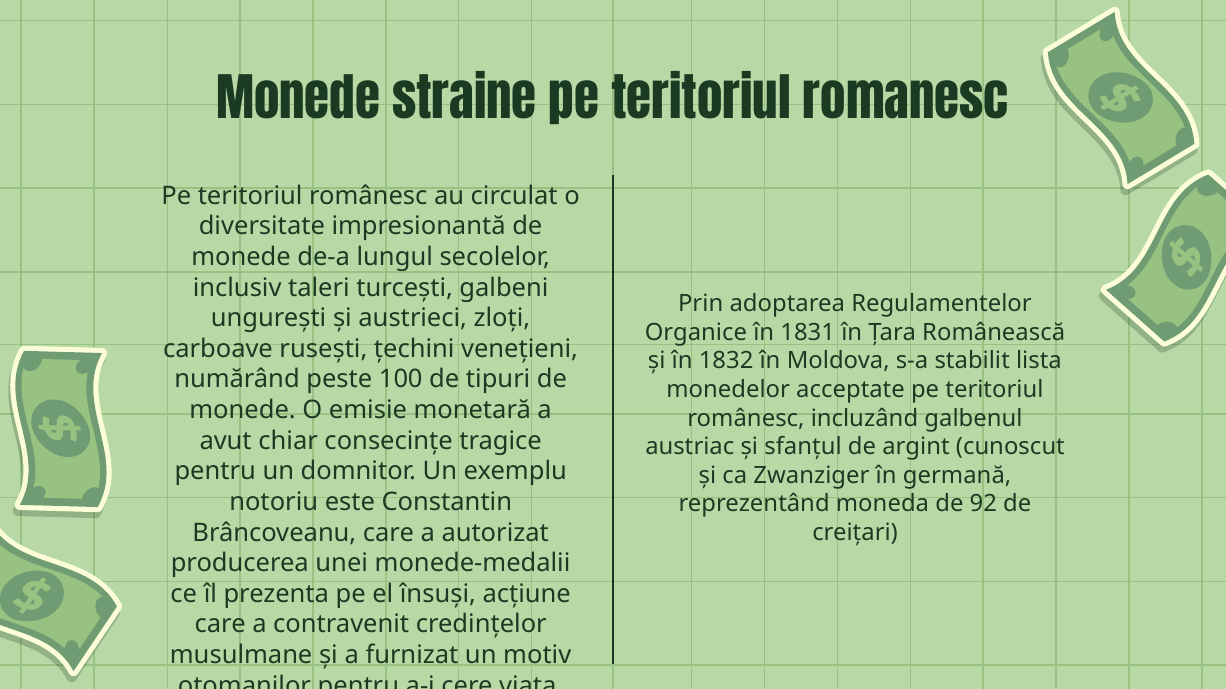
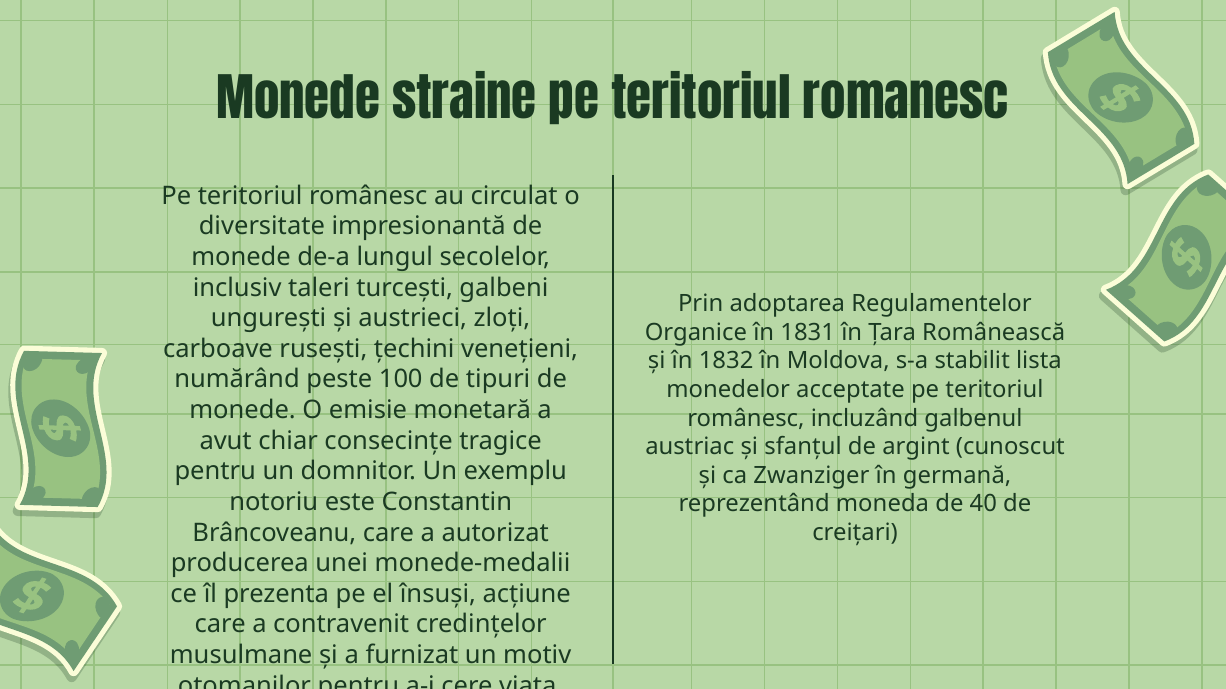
92: 92 -> 40 (983, 504)
